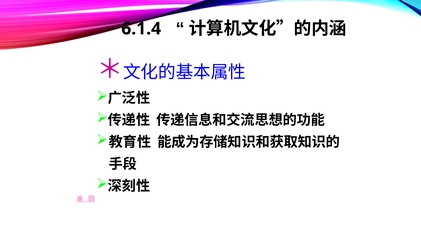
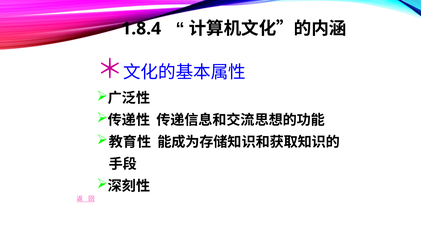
6.1.4: 6.1.4 -> 1.8.4 (141, 29)
